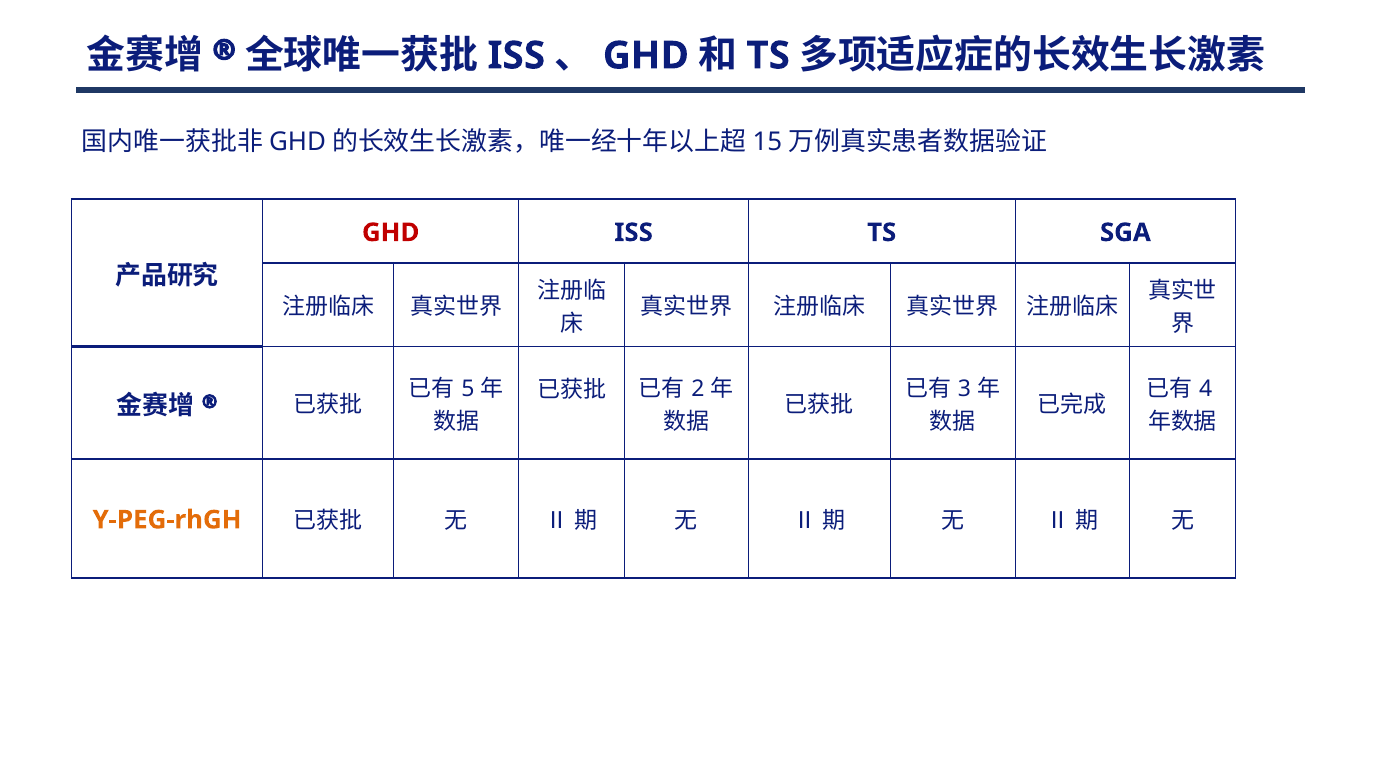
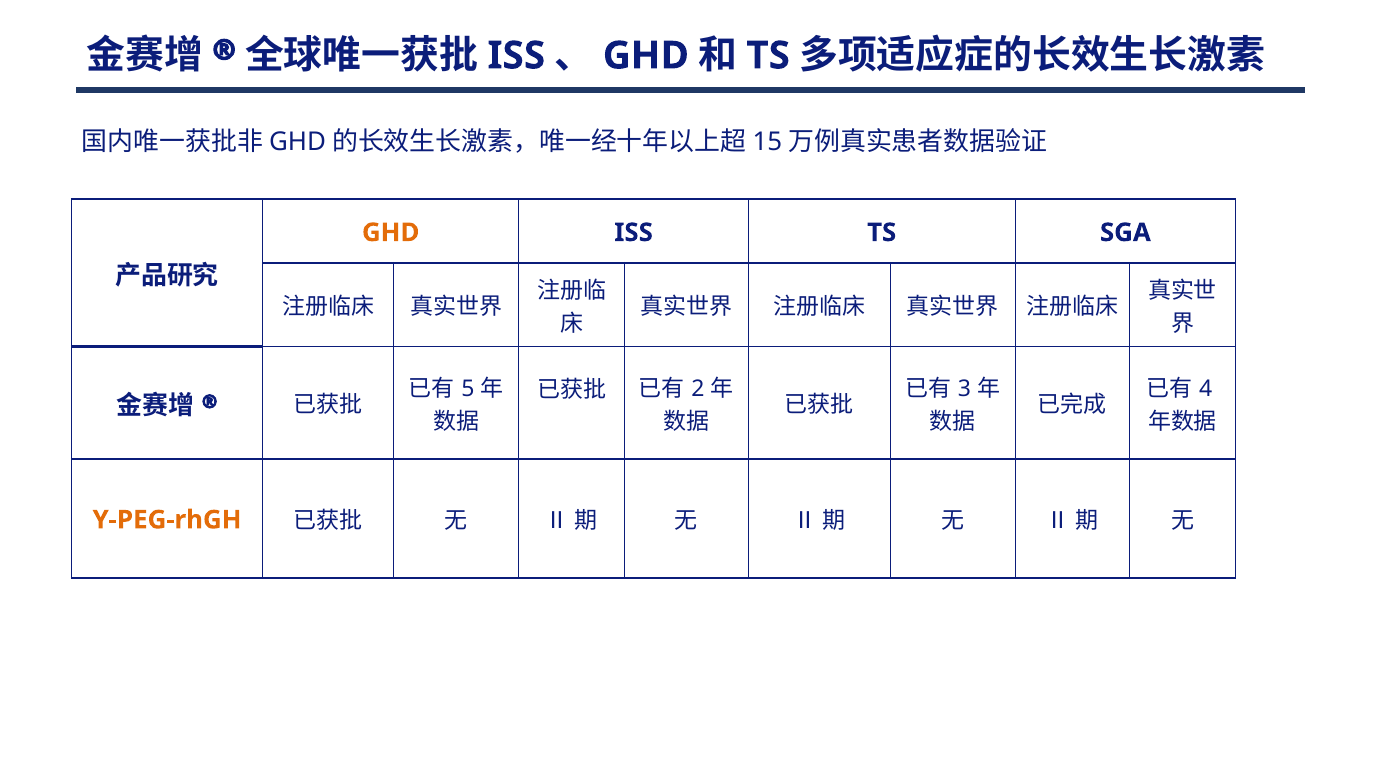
GHD colour: red -> orange (391, 232)
